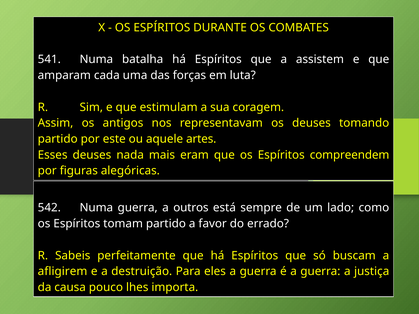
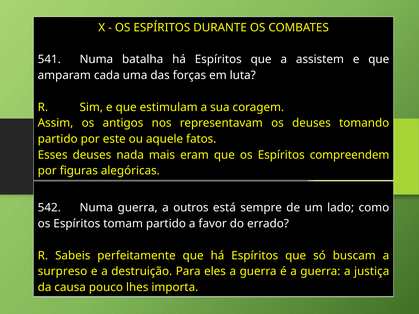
artes: artes -> fatos (201, 139)
afligirem: afligirem -> surpreso (63, 272)
